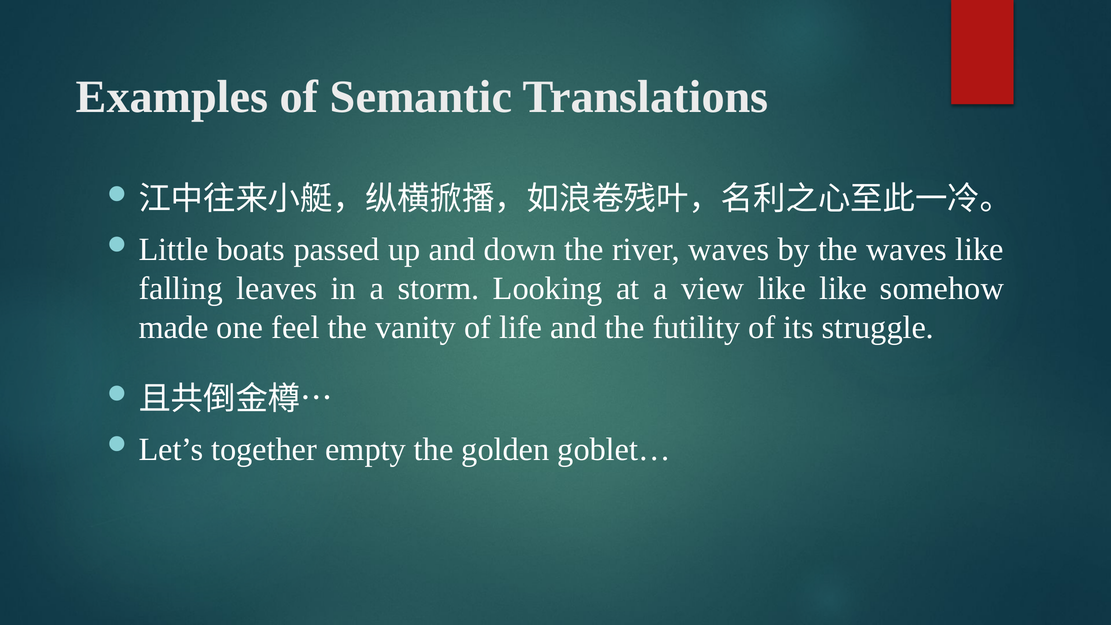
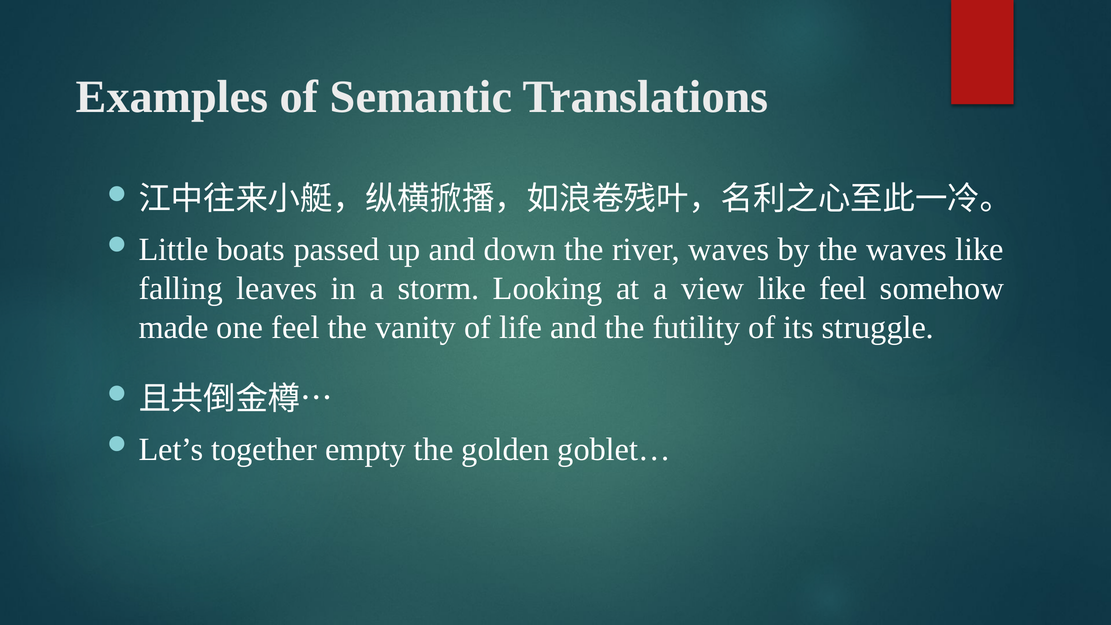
like like: like -> feel (843, 289)
